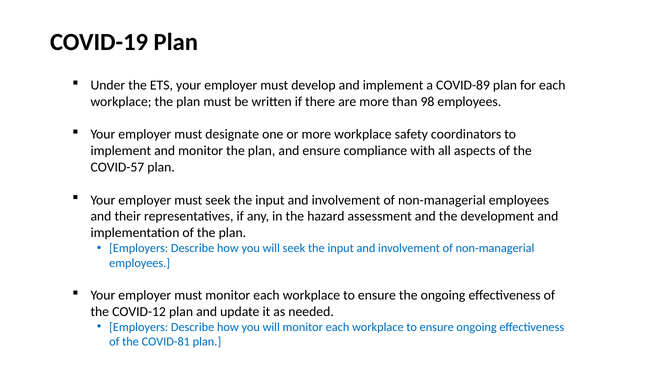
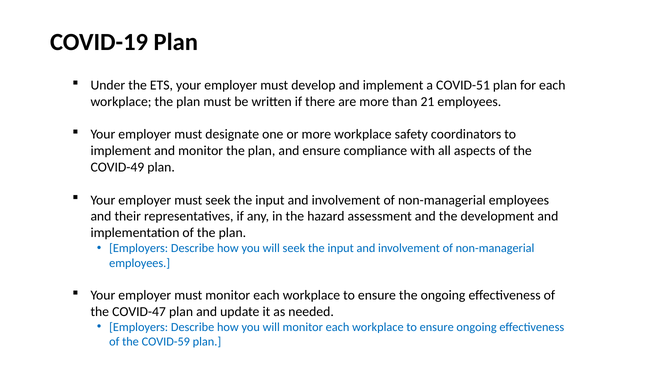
COVID-89: COVID-89 -> COVID-51 (463, 85)
98: 98 -> 21 (427, 102)
COVID-57: COVID-57 -> COVID-49 (117, 167)
COVID-12: COVID-12 -> COVID-47 (139, 312)
COVID-81: COVID-81 -> COVID-59 (166, 342)
